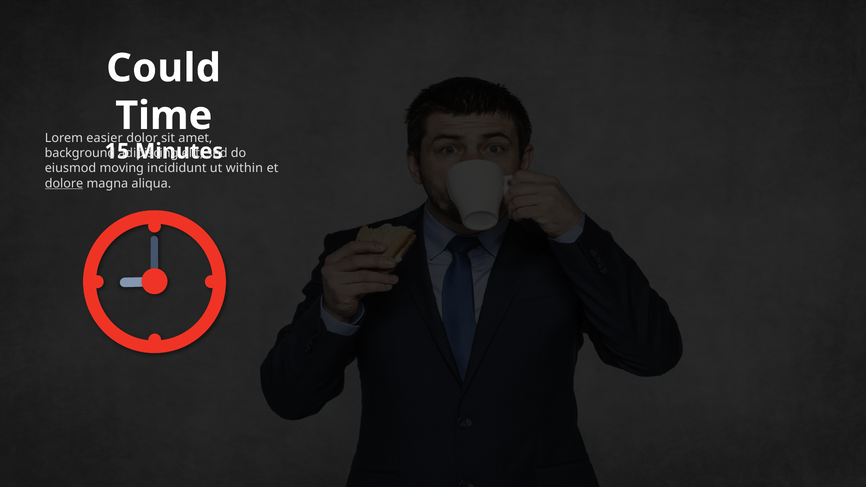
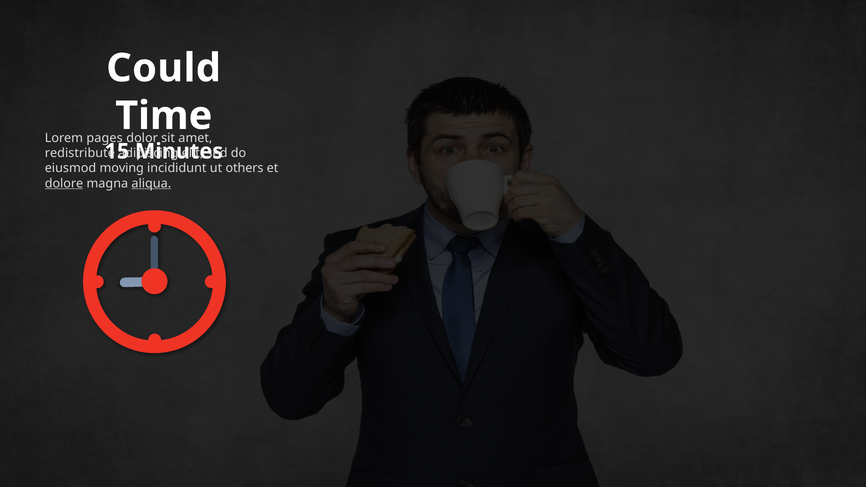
easier: easier -> pages (105, 138)
background: background -> redistribute (80, 153)
within: within -> others (245, 168)
aliqua underline: none -> present (151, 183)
